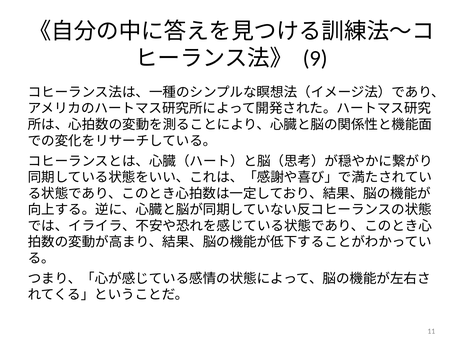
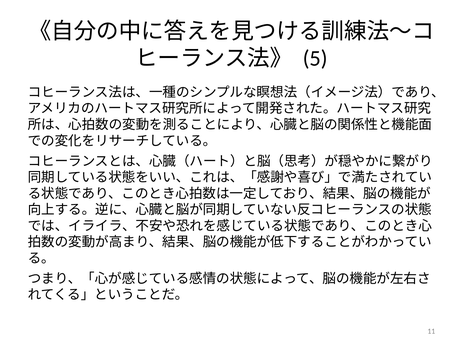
9: 9 -> 5 (315, 58)
